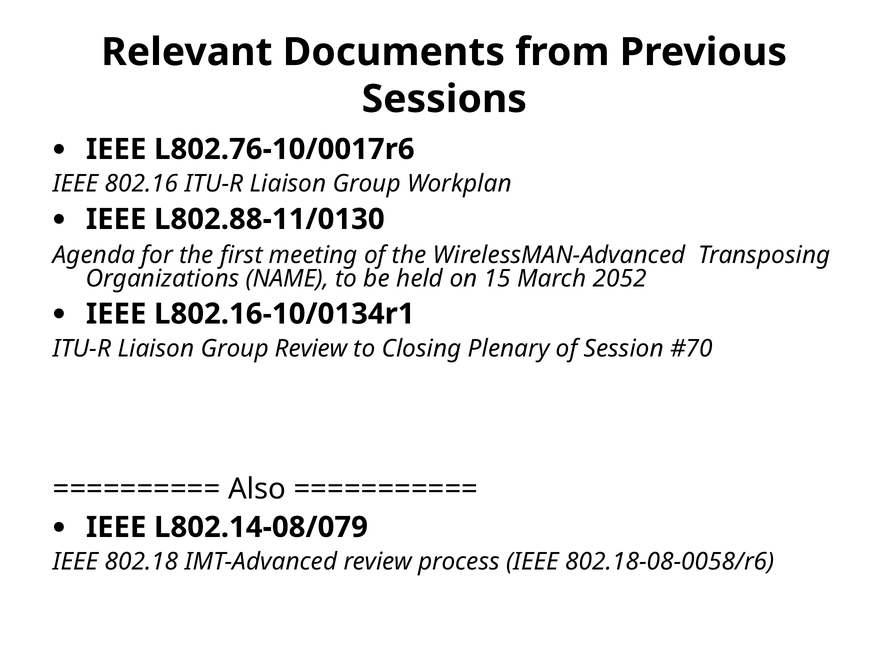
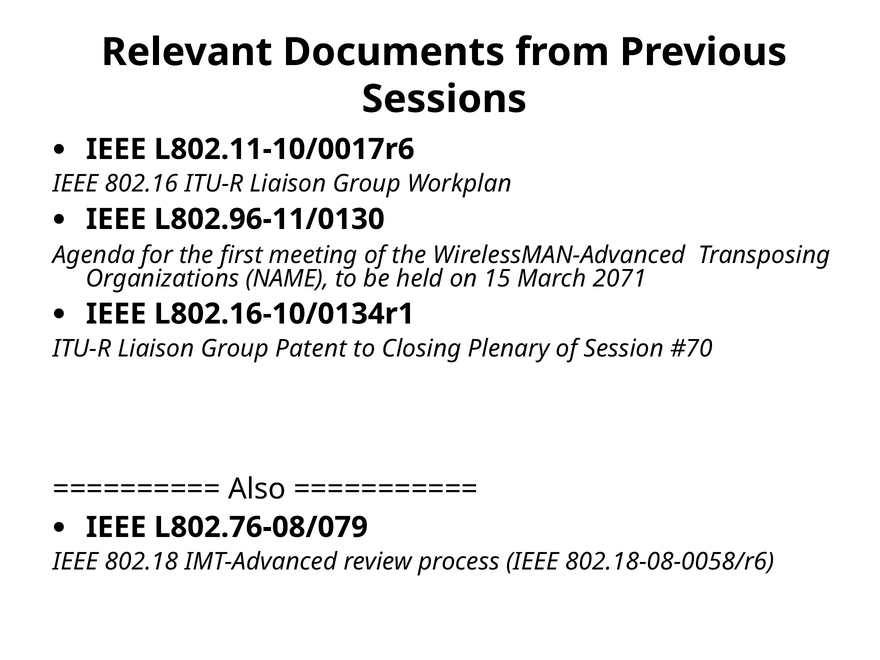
L802.76-10/0017r6: L802.76-10/0017r6 -> L802.11-10/0017r6 (284, 149)
L802.88-11/0130: L802.88-11/0130 -> L802.96-11/0130 (269, 219)
2052: 2052 -> 2071 (620, 279)
Group Review: Review -> Patent (311, 349)
L802.14-08/079: L802.14-08/079 -> L802.76-08/079 (261, 527)
